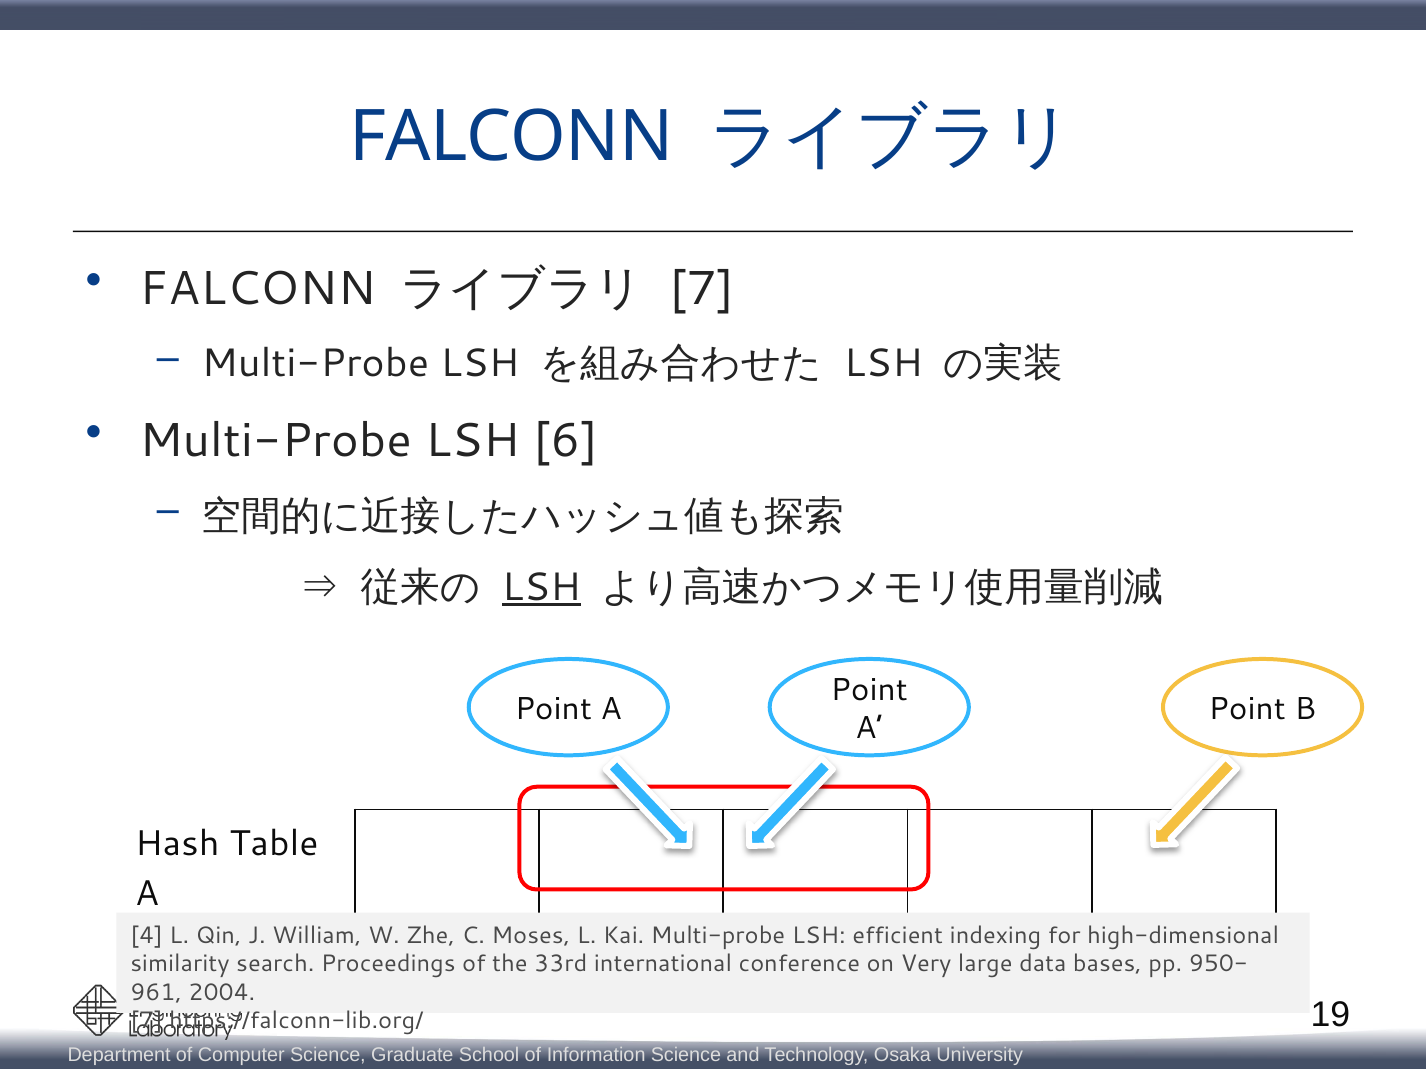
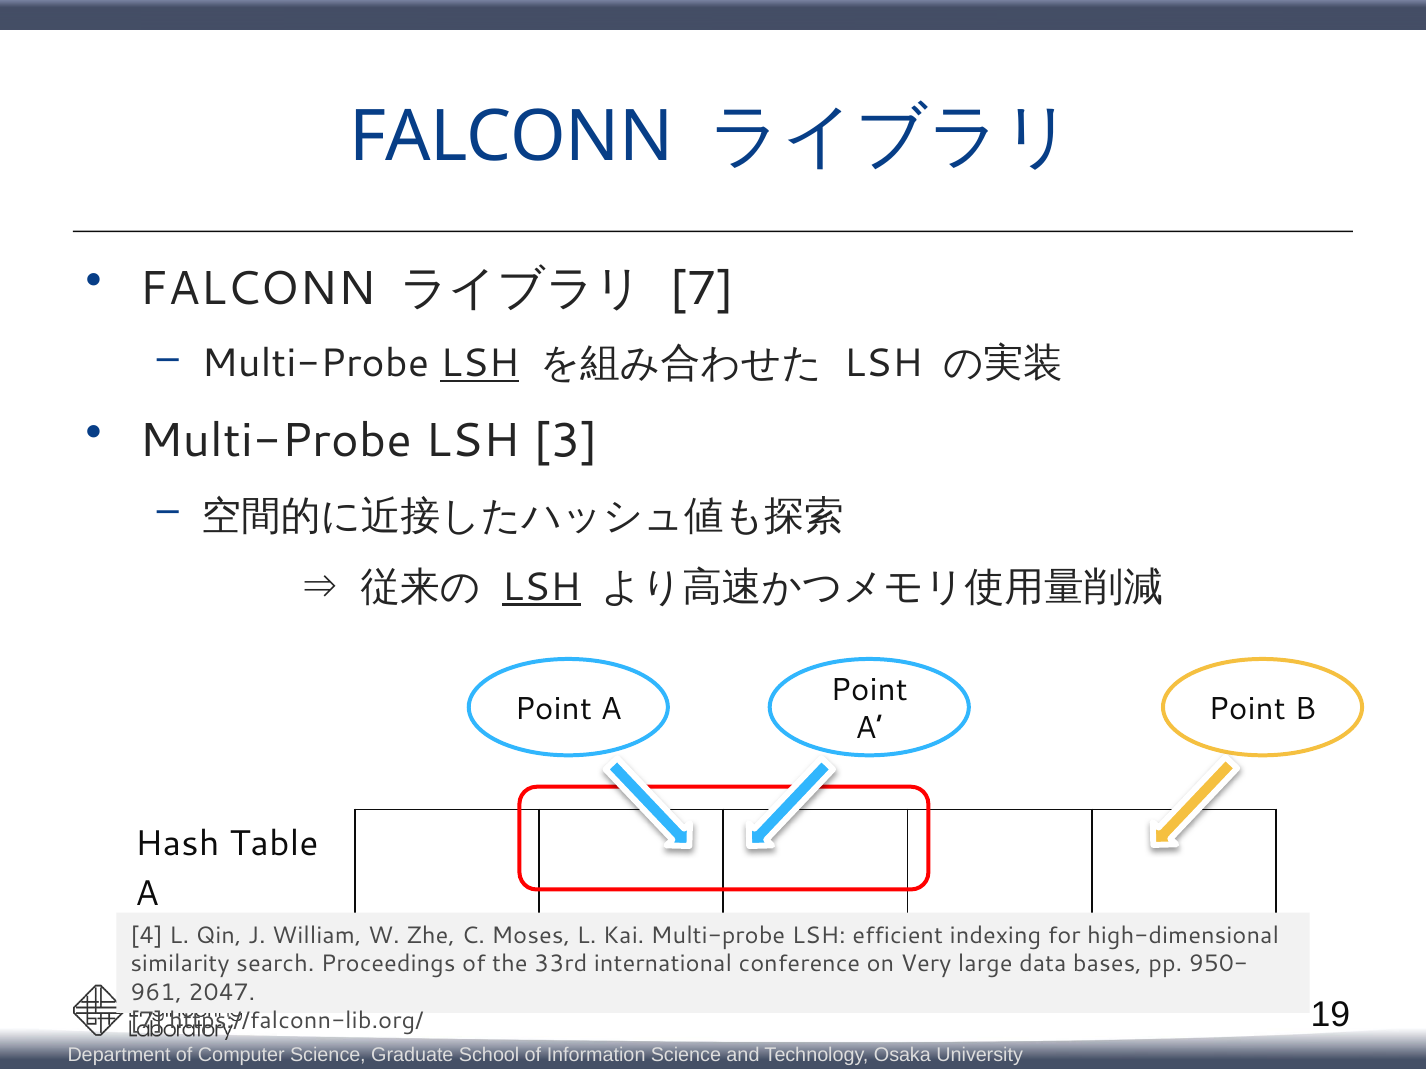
LSH underline: none -> present (480, 364)
6: 6 -> 3 (566, 441)
2004: 2004 -> 2047 (222, 993)
